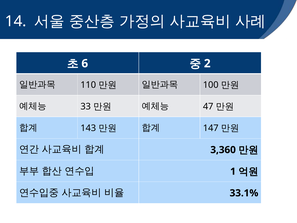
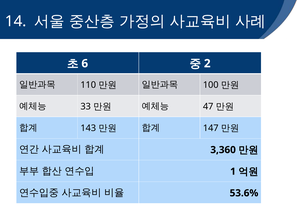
33.1%: 33.1% -> 53.6% (244, 193)
